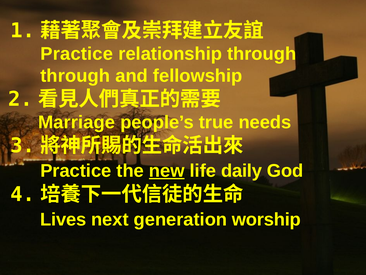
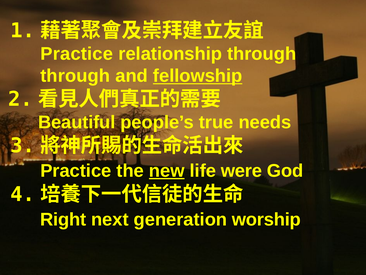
fellowship underline: none -> present (198, 76)
Marriage: Marriage -> Beautiful (77, 122)
daily: daily -> were (241, 170)
Lives: Lives -> Right (63, 219)
